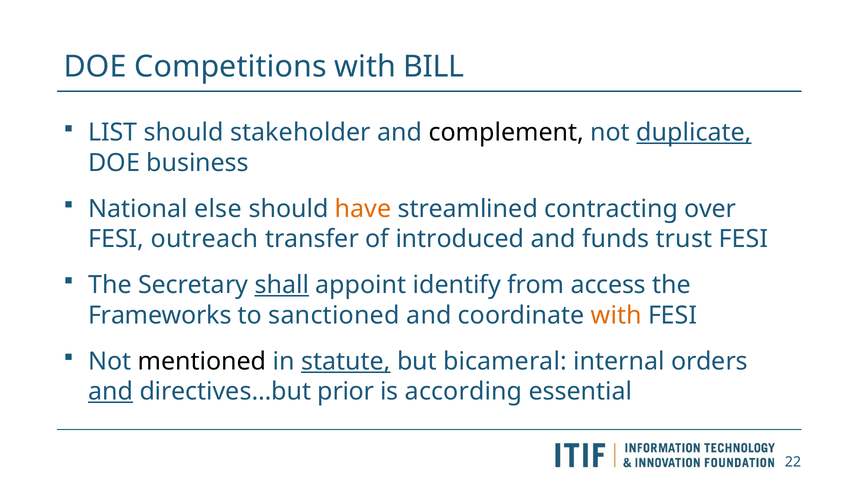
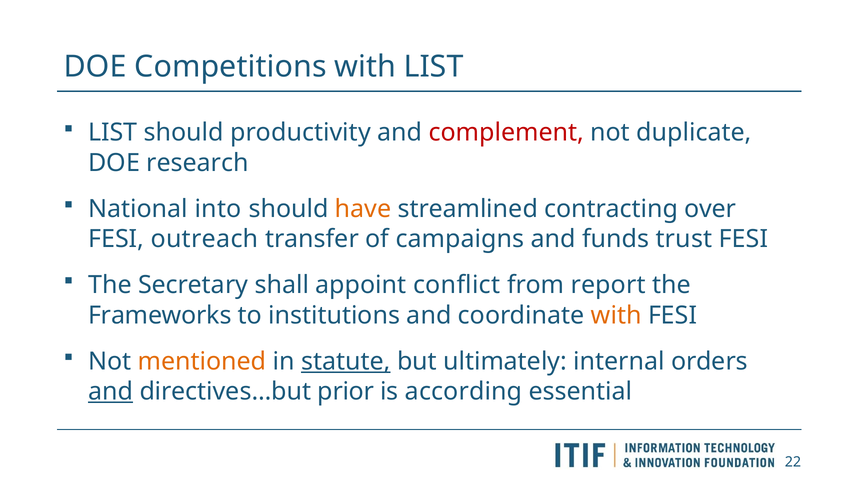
with BILL: BILL -> LIST (434, 67)
stakeholder: stakeholder -> productivity (300, 133)
complement colour: black -> red (506, 133)
duplicate underline: present -> none (694, 133)
business: business -> research (198, 163)
else: else -> into (218, 209)
introduced: introduced -> campaigns (460, 239)
shall underline: present -> none (282, 285)
identify: identify -> conflict (457, 285)
access: access -> report (608, 285)
sanctioned: sanctioned -> institutions (334, 315)
mentioned colour: black -> orange (202, 362)
bicameral: bicameral -> ultimately (505, 362)
